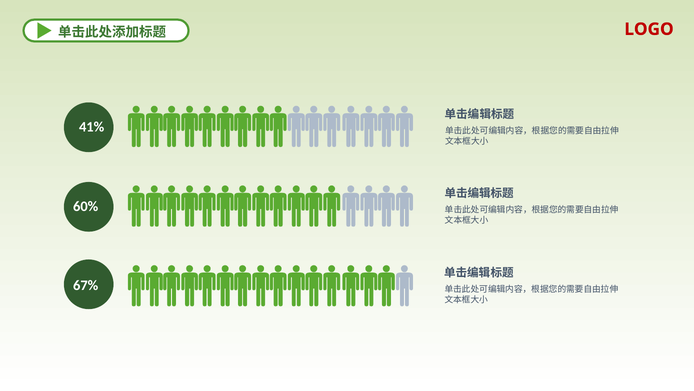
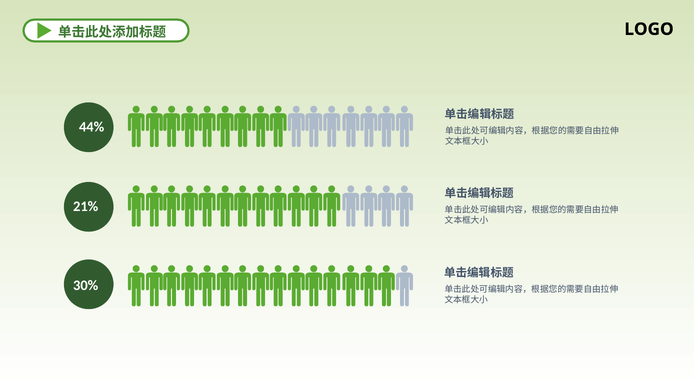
LOGO colour: red -> black (649, 29)
41%: 41% -> 44% (92, 127)
60%: 60% -> 21% (86, 206)
67%: 67% -> 30% (86, 285)
